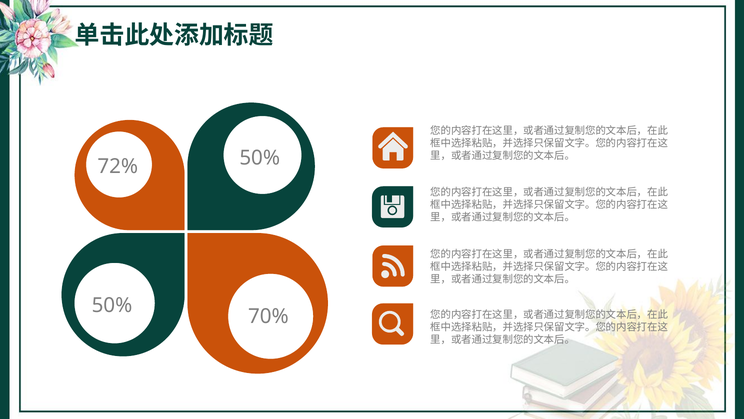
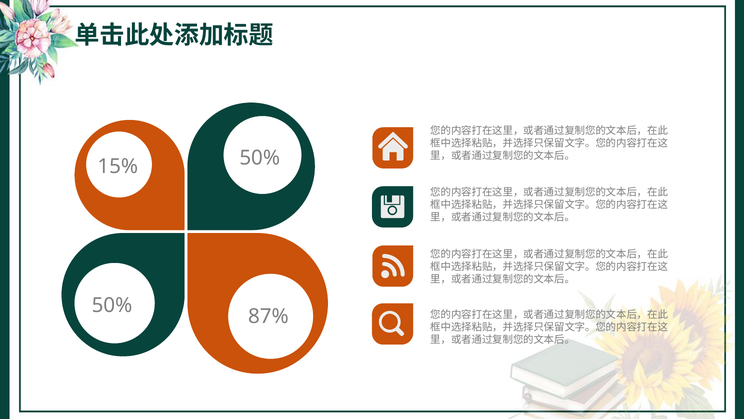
72%: 72% -> 15% (118, 166)
70%: 70% -> 87% (268, 316)
